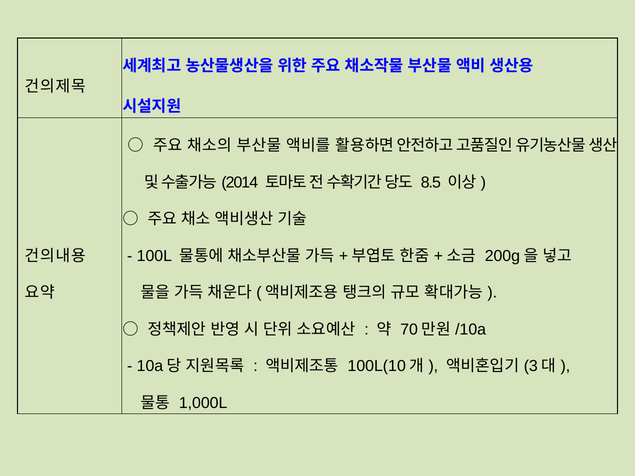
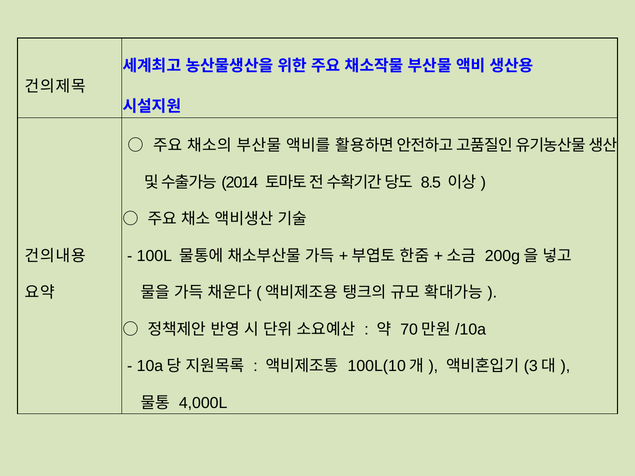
1,000L: 1,000L -> 4,000L (203, 403)
